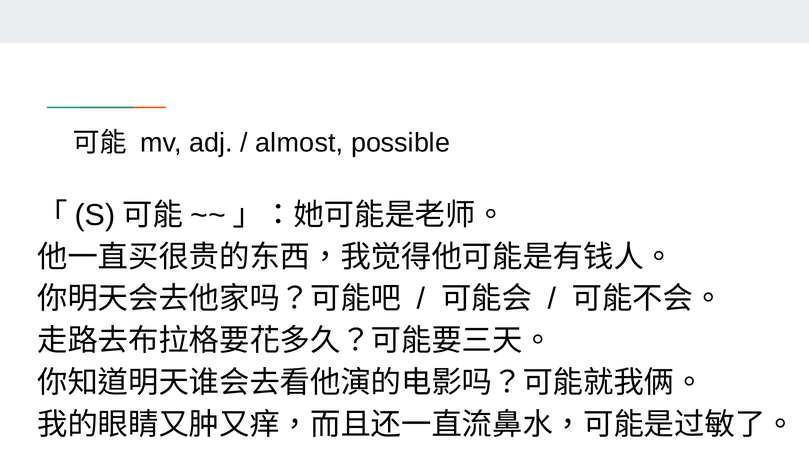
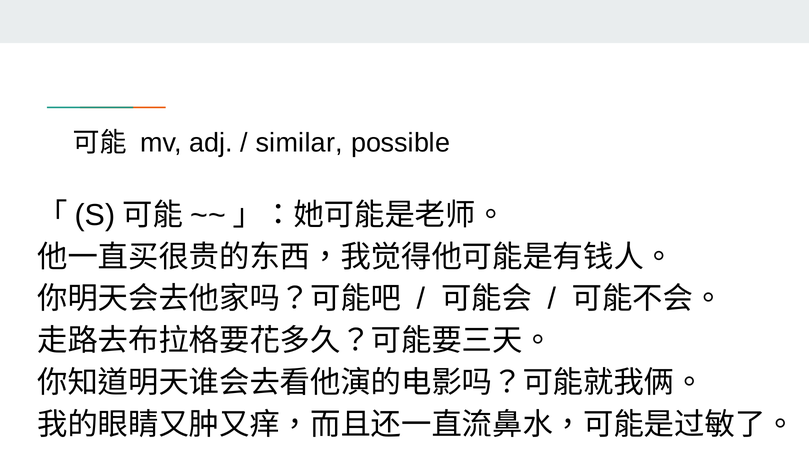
almost: almost -> similar (299, 143)
